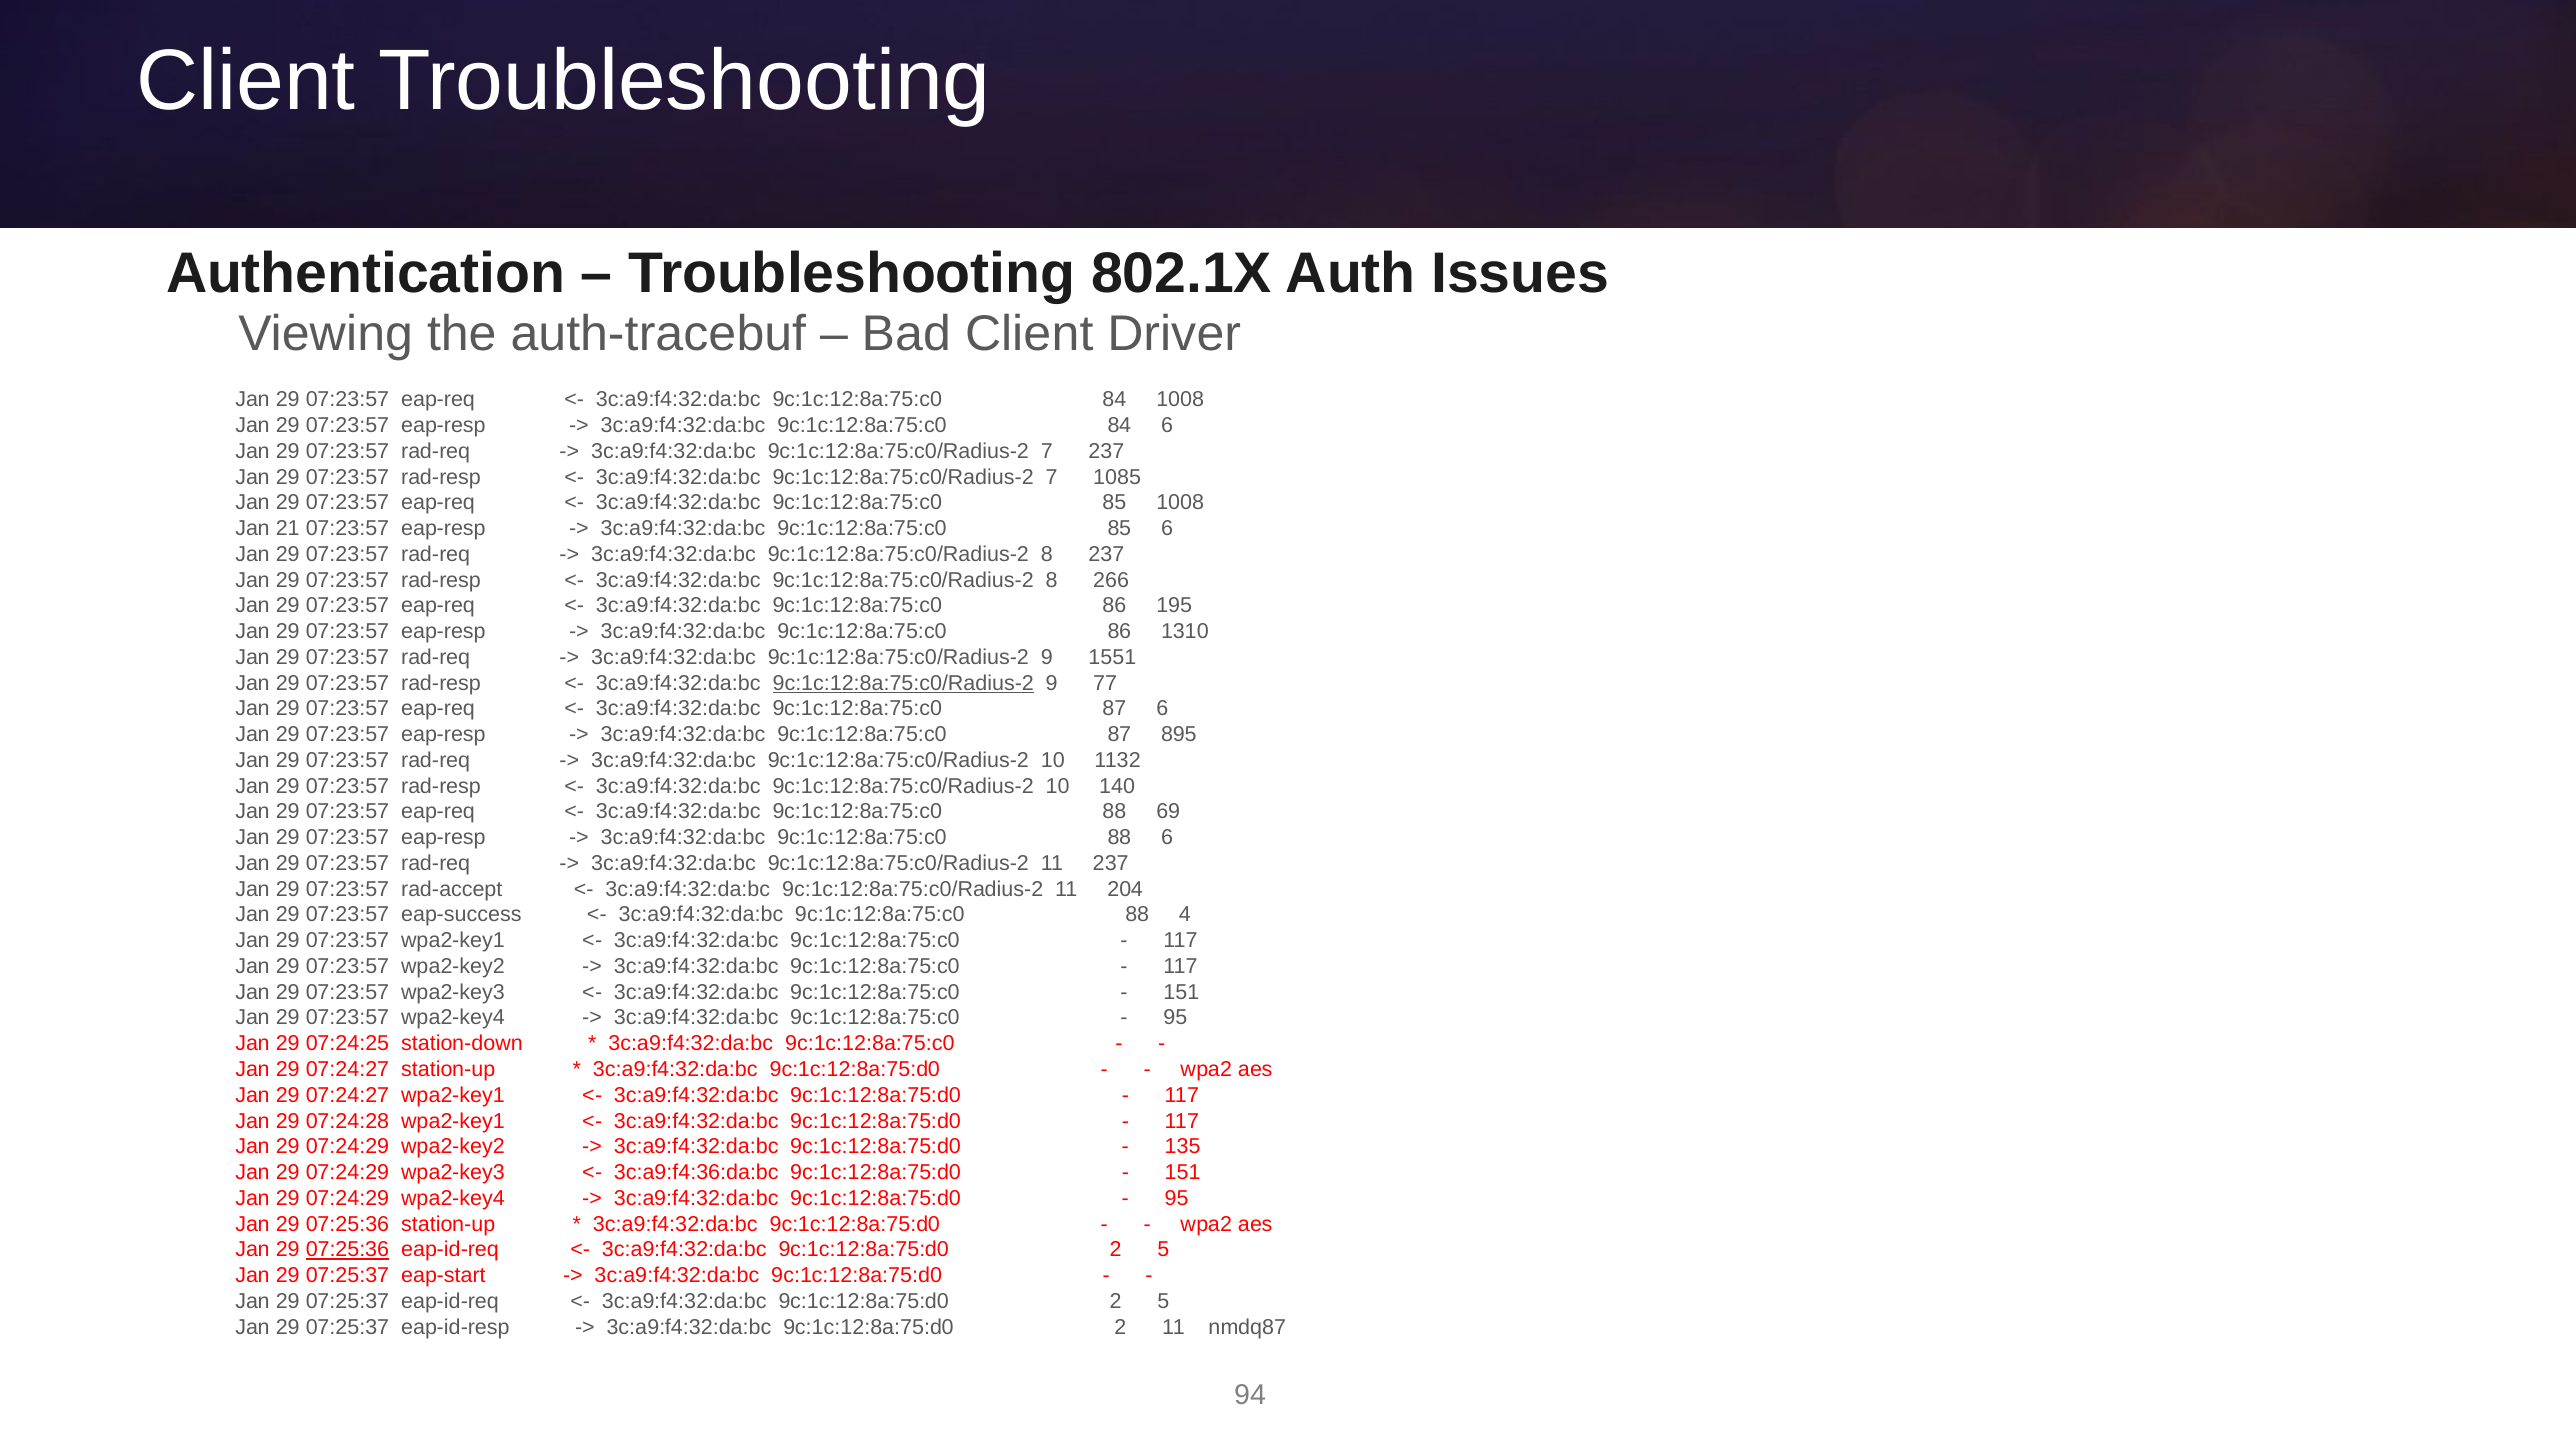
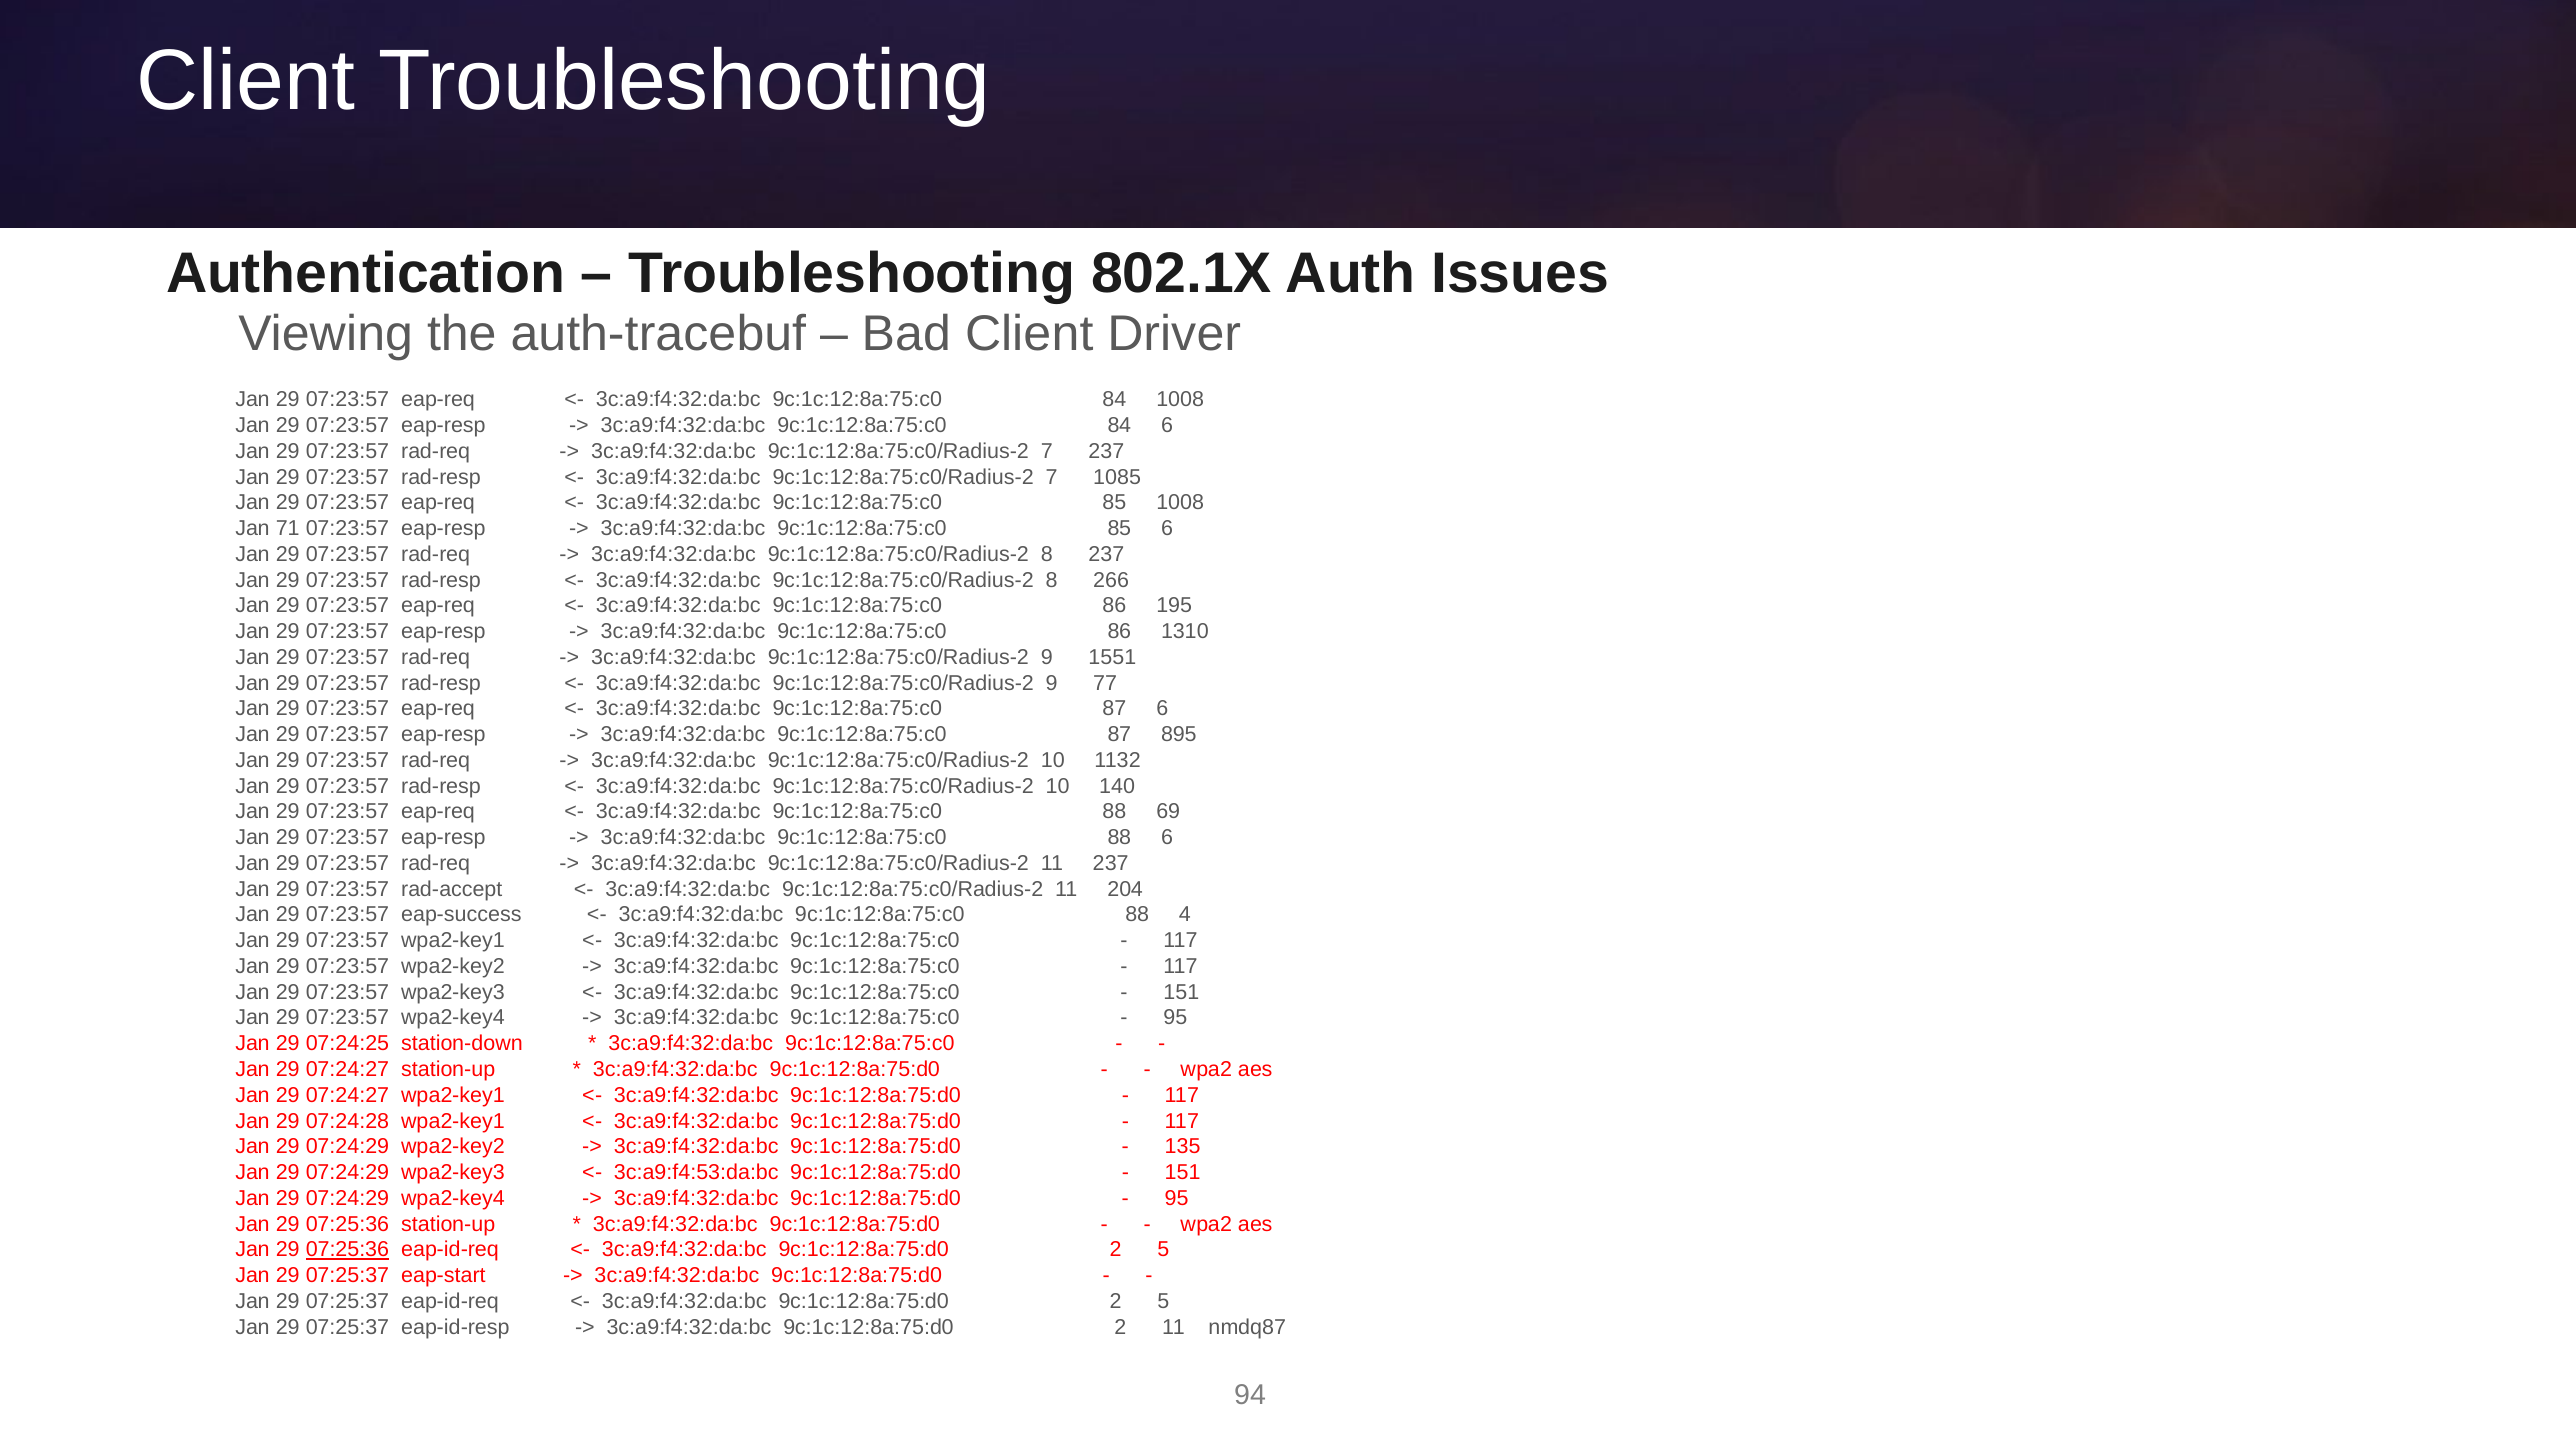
21: 21 -> 71 (288, 528)
9c:1c:12:8a:75:c0/Radius-2 underline: present -> none (903, 683)
3c:a9:f4:36:da:bc: 3c:a9:f4:36:da:bc -> 3c:a9:f4:53:da:bc (696, 1172)
